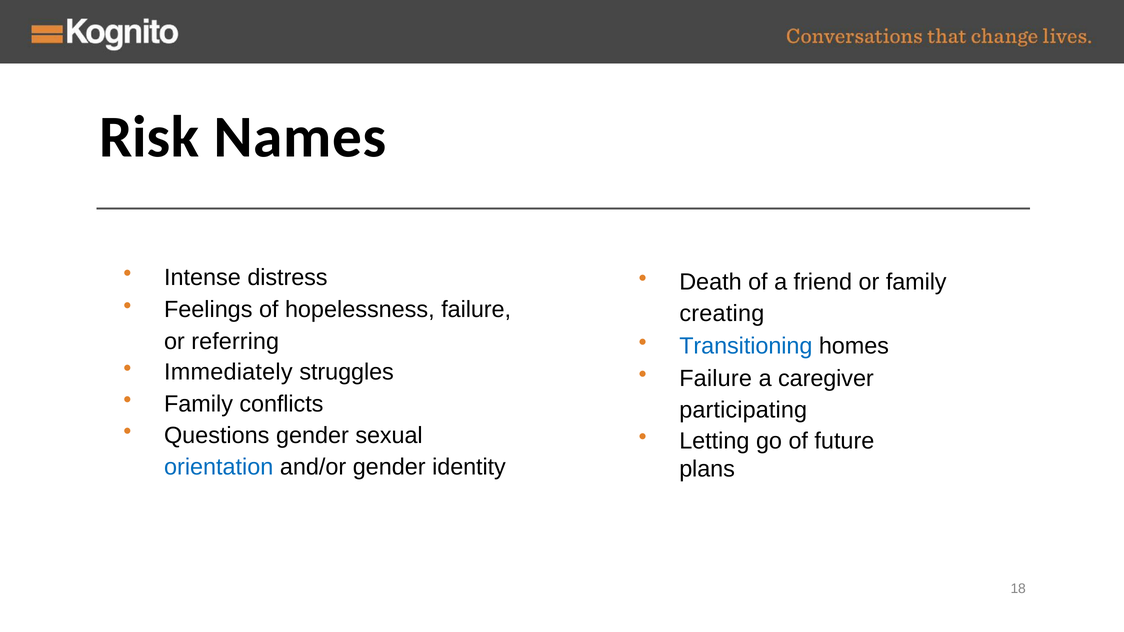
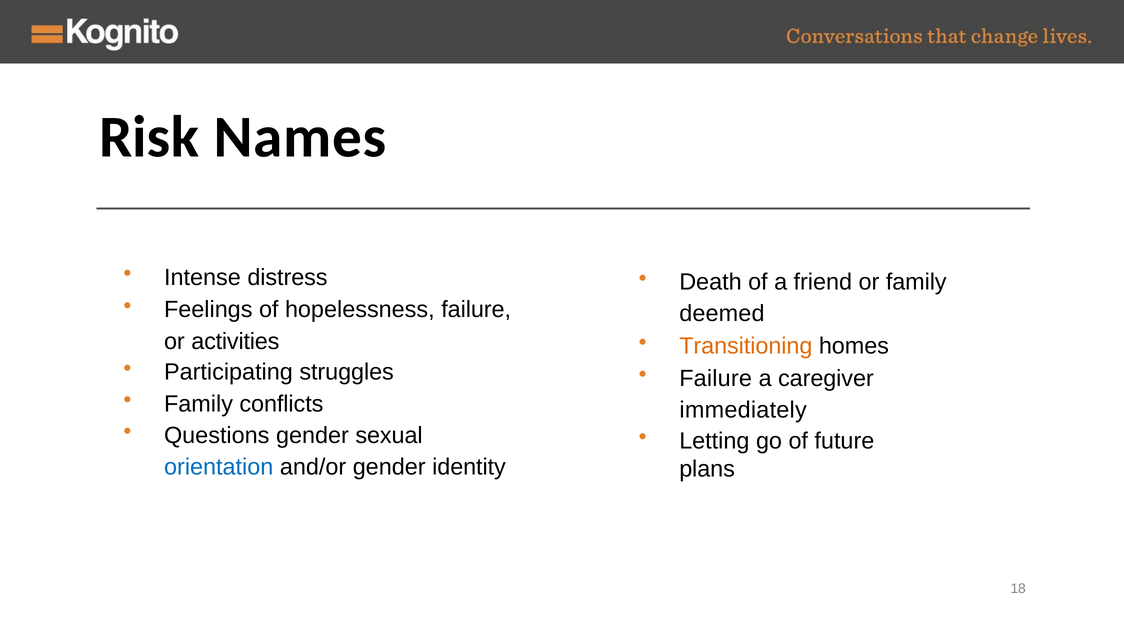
creating: creating -> deemed (722, 314)
referring: referring -> activities (235, 341)
Transitioning colour: blue -> orange (746, 346)
Immediately: Immediately -> Participating (228, 372)
participating: participating -> immediately (743, 410)
